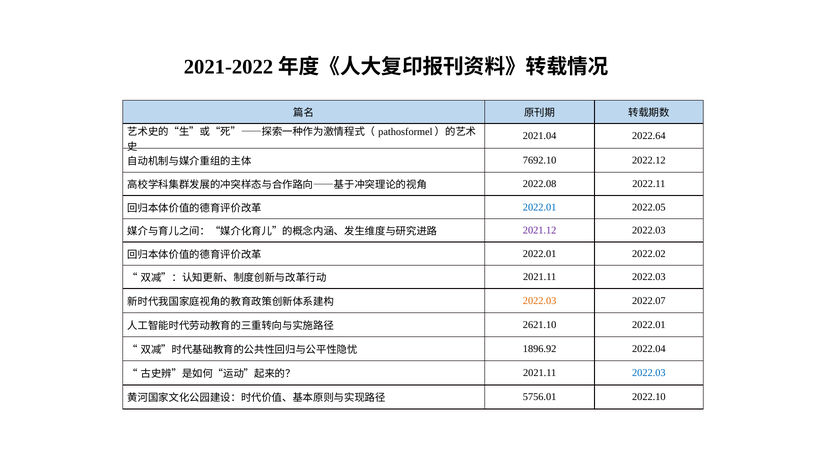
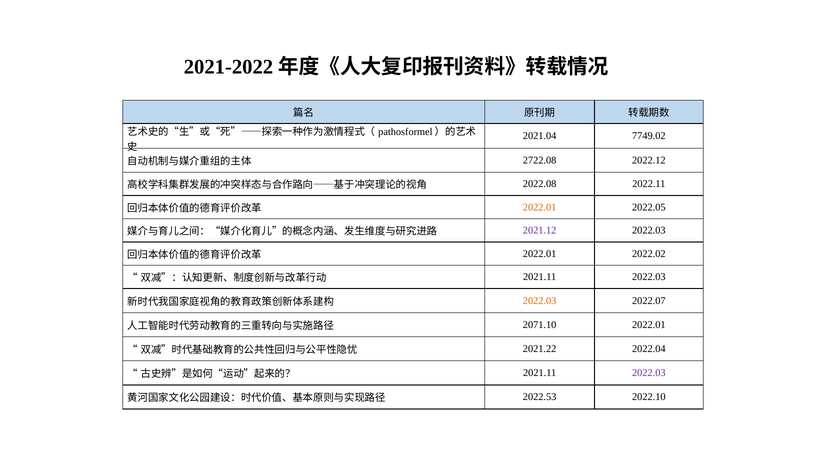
2022.64: 2022.64 -> 7749.02 (649, 136)
7692.10: 7692.10 -> 2722.08 (540, 160)
2022.01 colour: blue -> orange (540, 207)
2621.10: 2621.10 -> 2071.10 (540, 324)
1896.92: 1896.92 -> 2021.22 (540, 349)
2022.03 colour: blue -> purple (649, 373)
5756.01: 5756.01 -> 2022.53 (540, 397)
